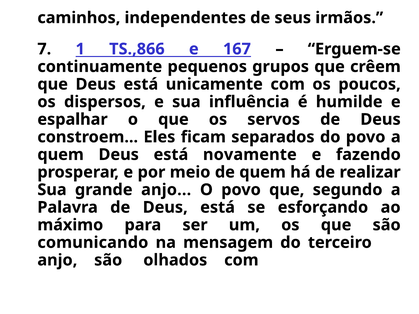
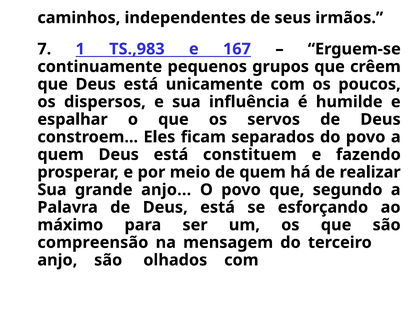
TS.,866: TS.,866 -> TS.,983 (137, 49)
novamente: novamente -> constituem (250, 155)
comunicando: comunicando -> compreensão (93, 243)
